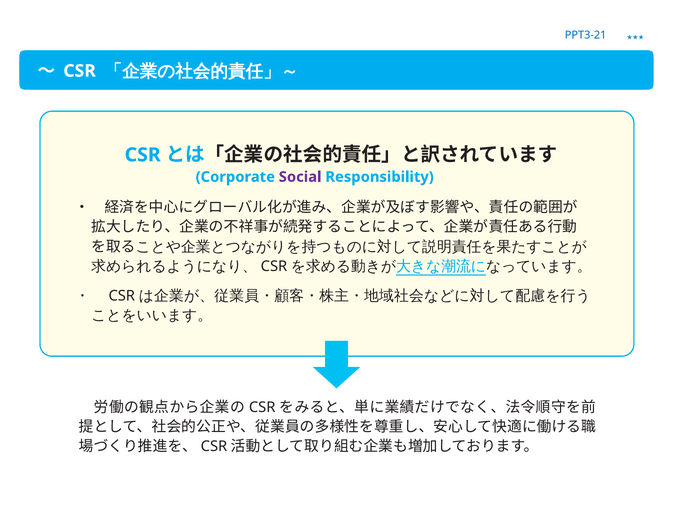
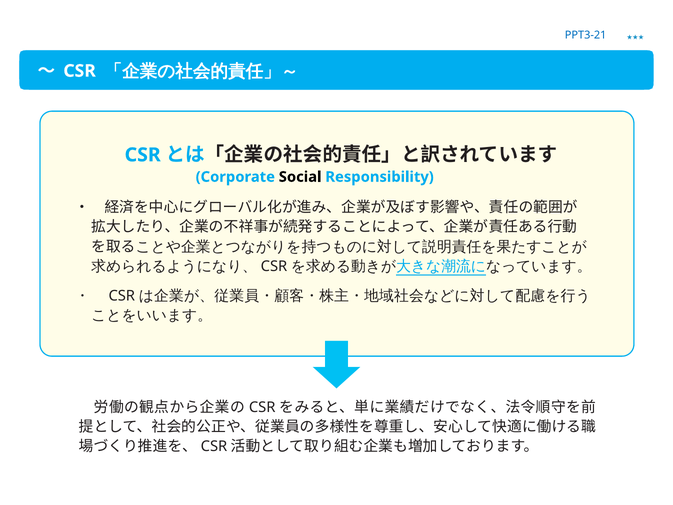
Social colour: purple -> black (300, 177)
